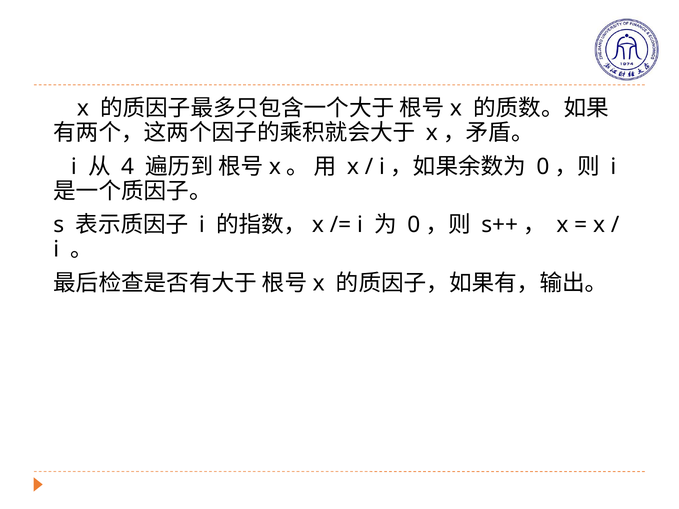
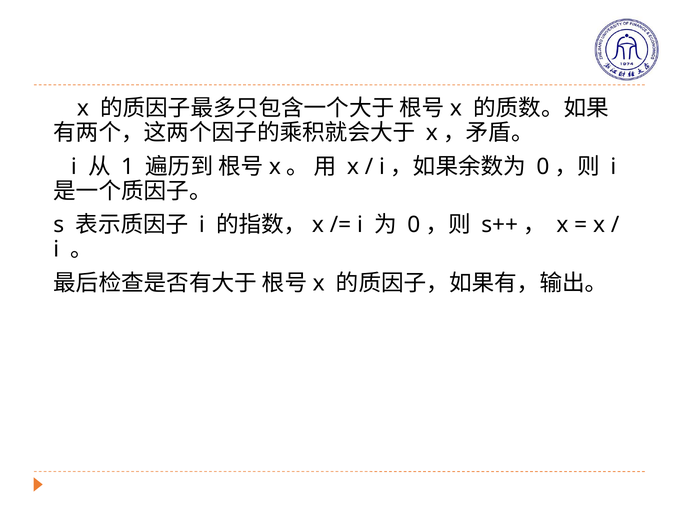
4: 4 -> 1 (128, 167)
